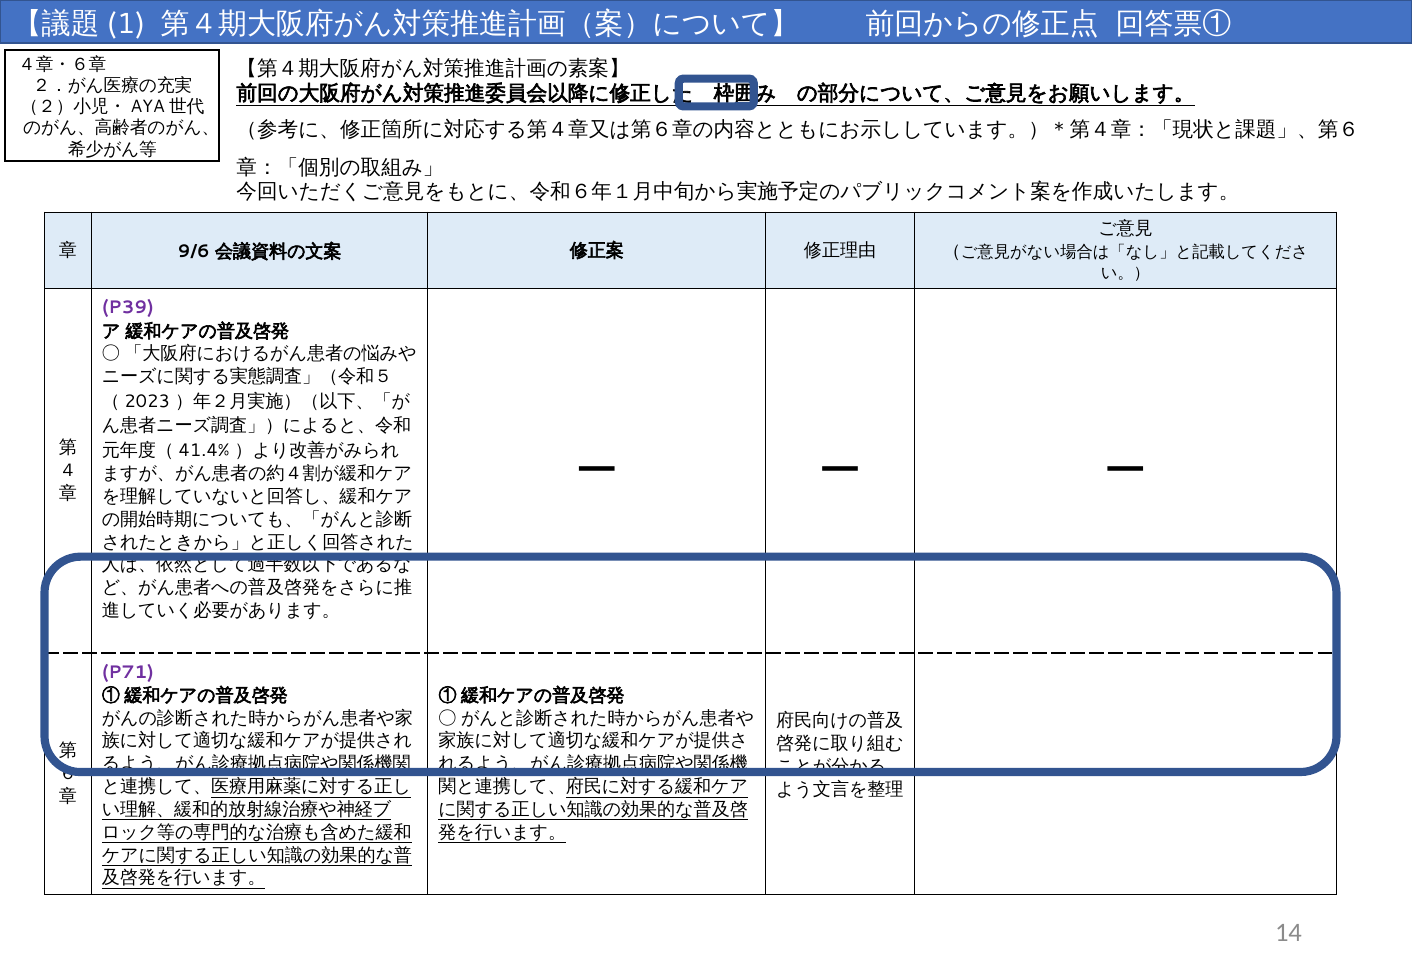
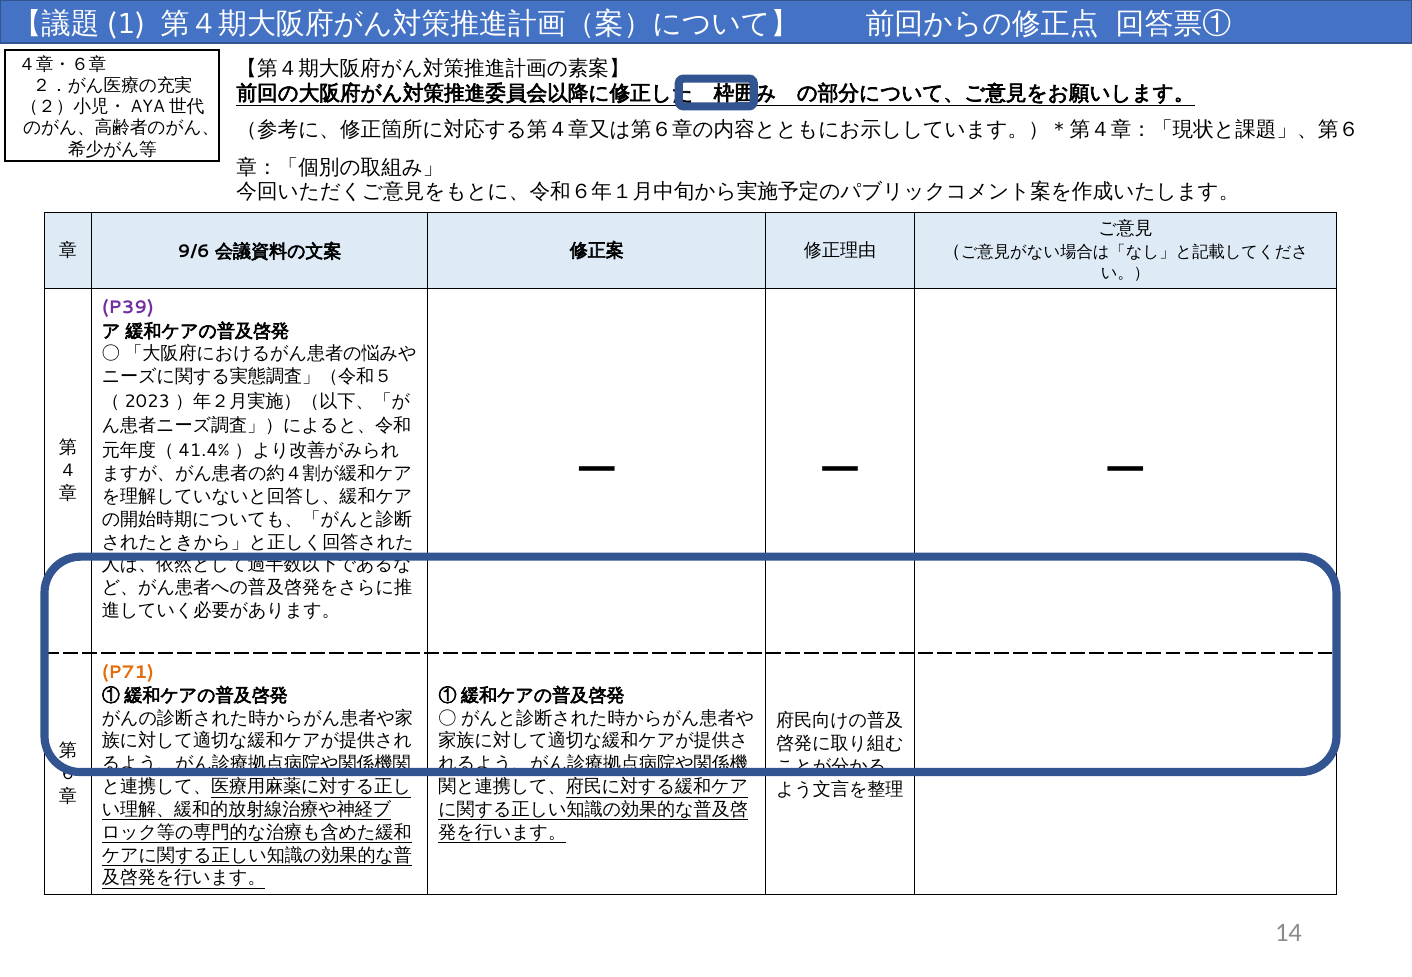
P71 colour: purple -> orange (128, 672)
